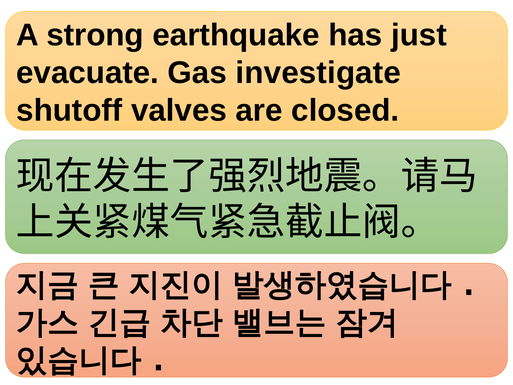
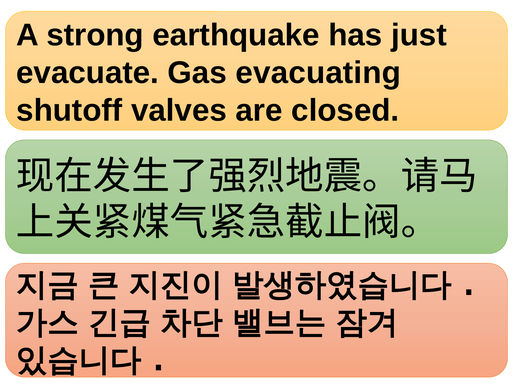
investigate: investigate -> evacuating (318, 73)
